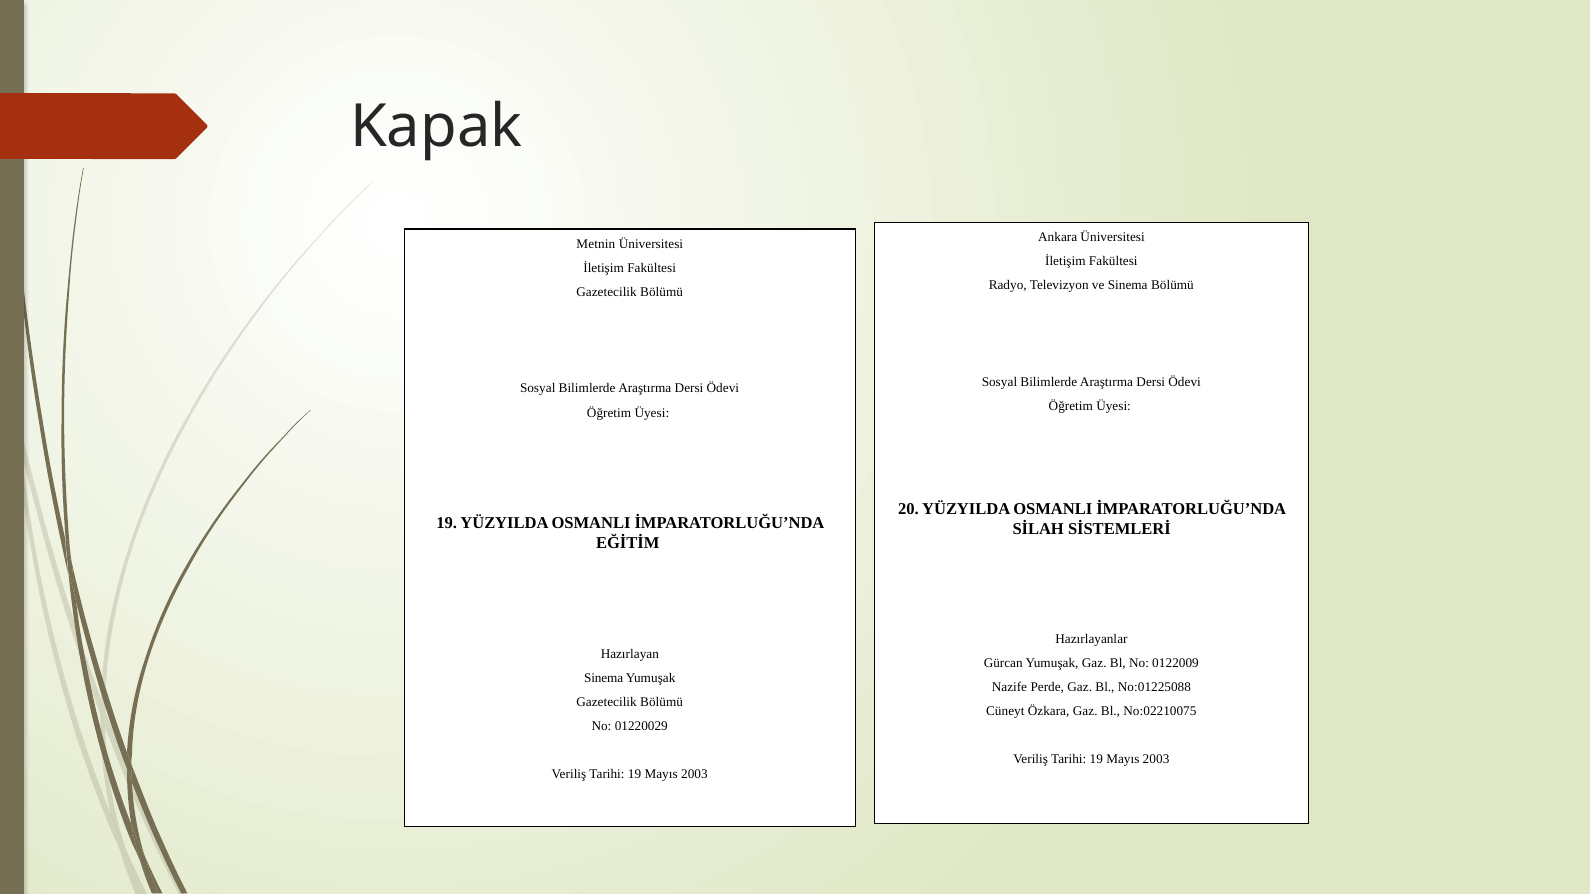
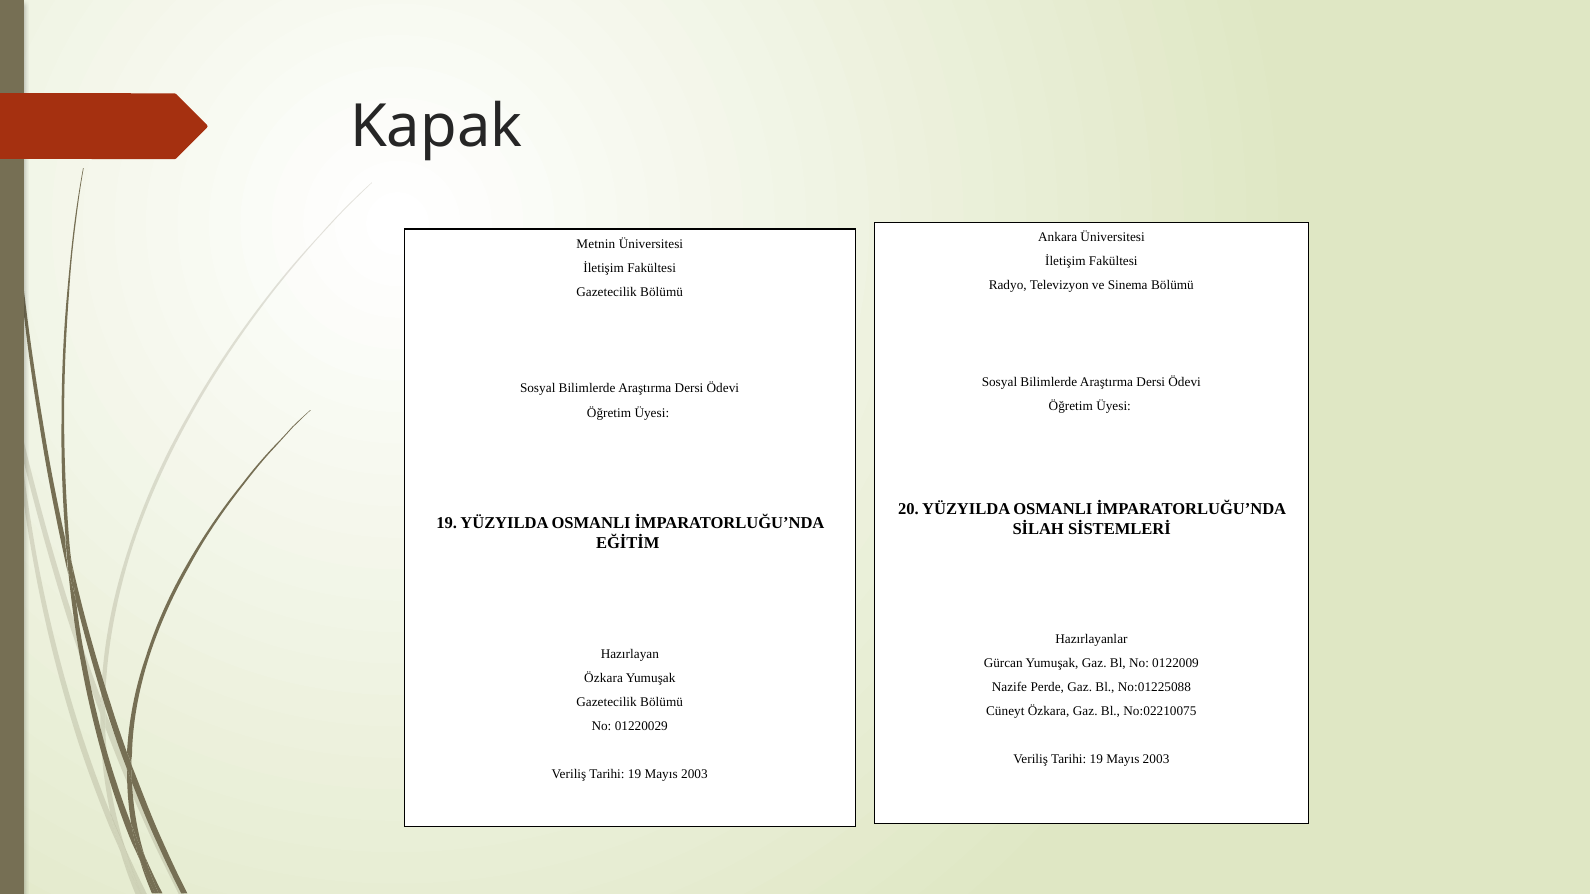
Sinema: Sinema -> Özkara (604, 678)
